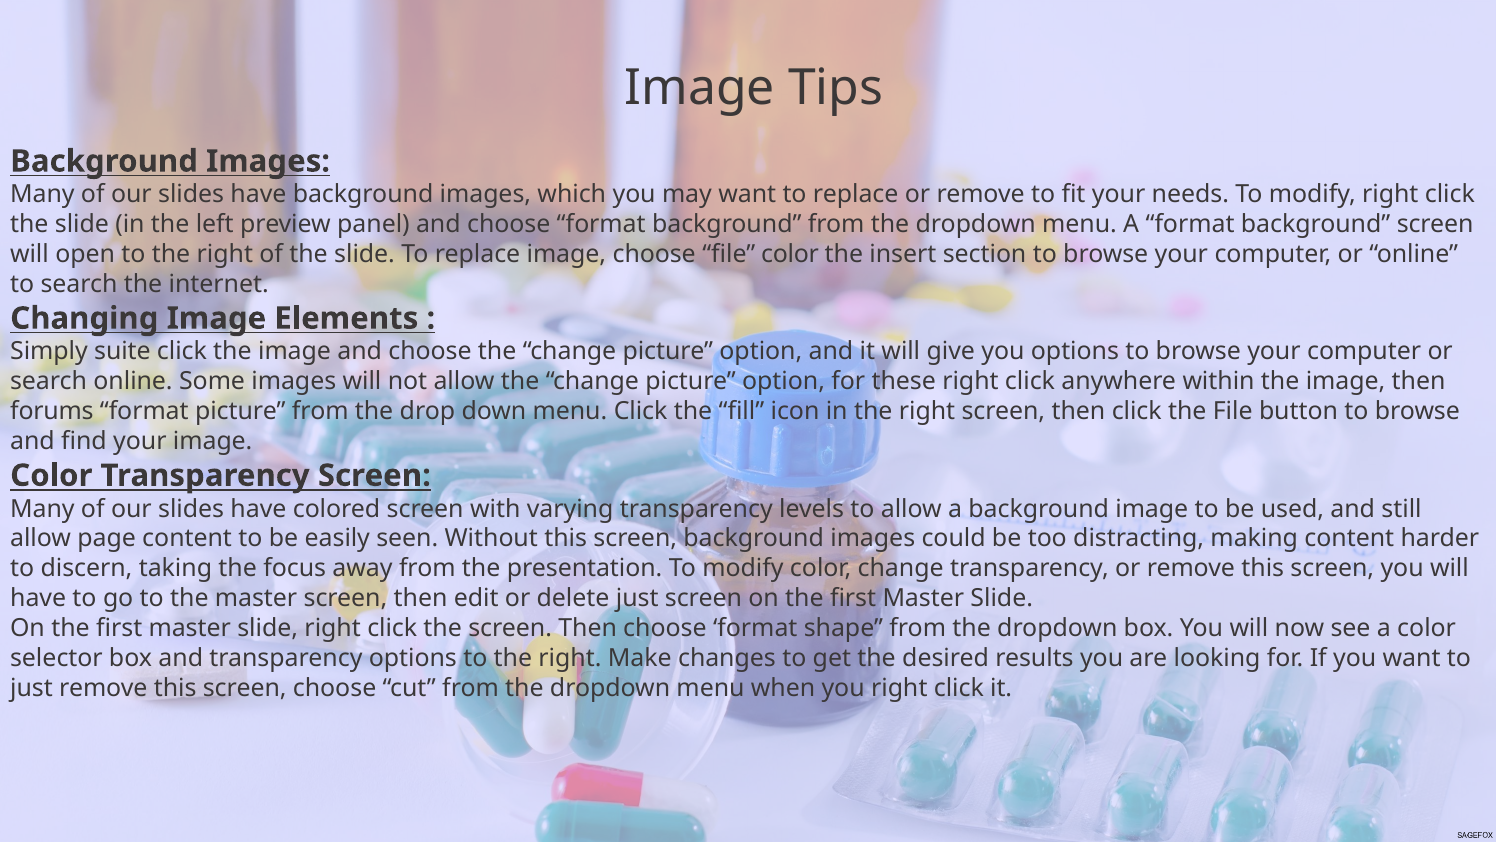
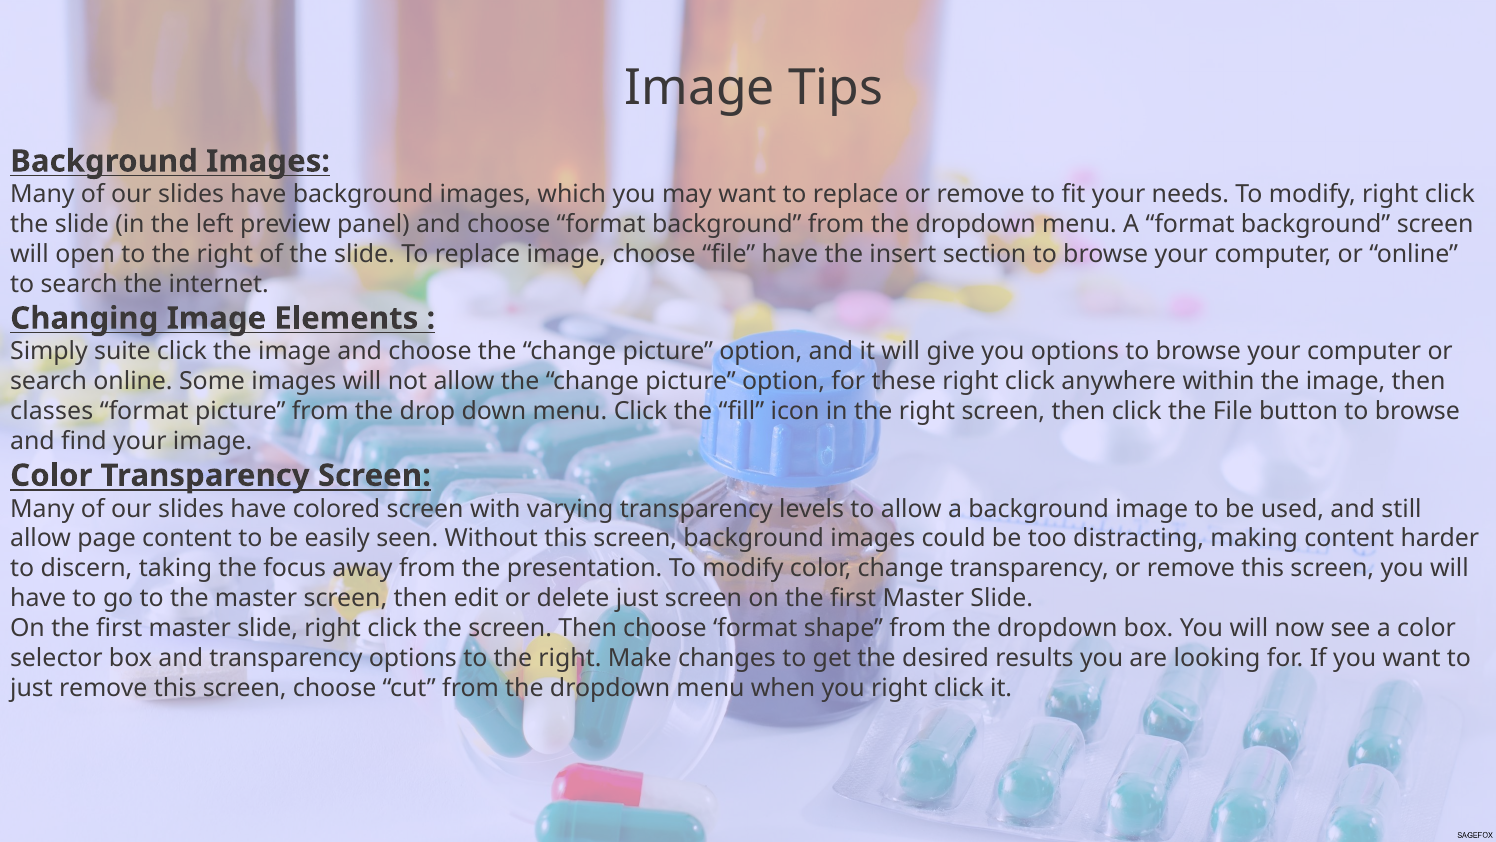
file color: color -> have (790, 254)
forums: forums -> classes (52, 411)
